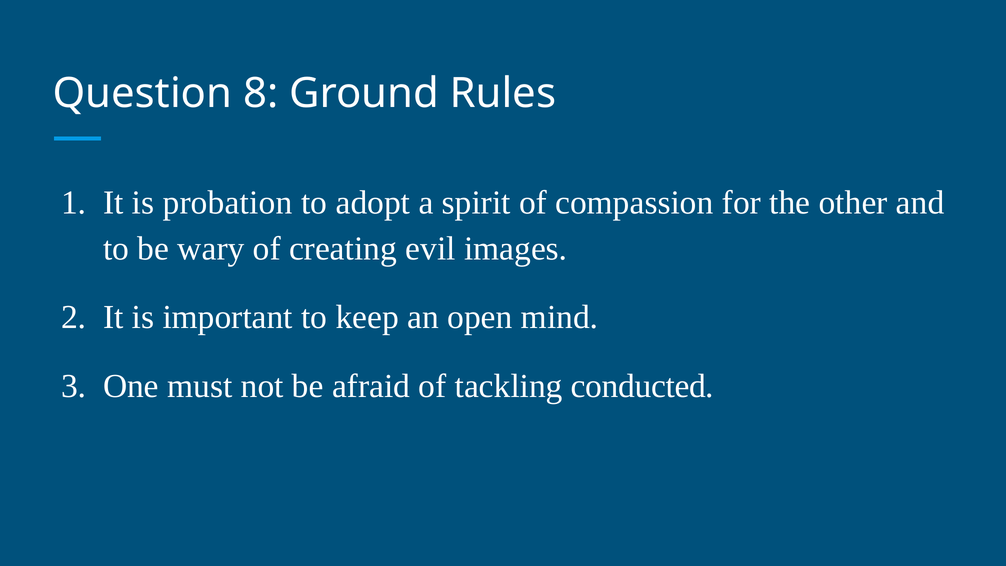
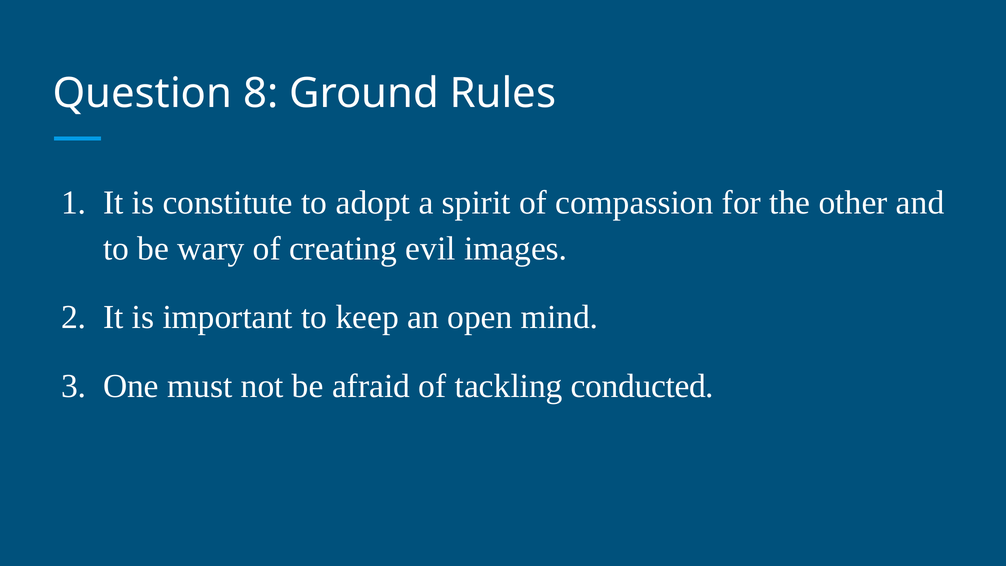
probation: probation -> constitute (228, 202)
